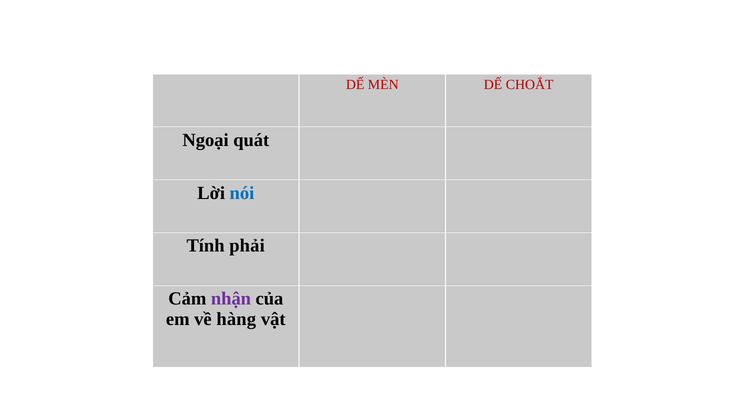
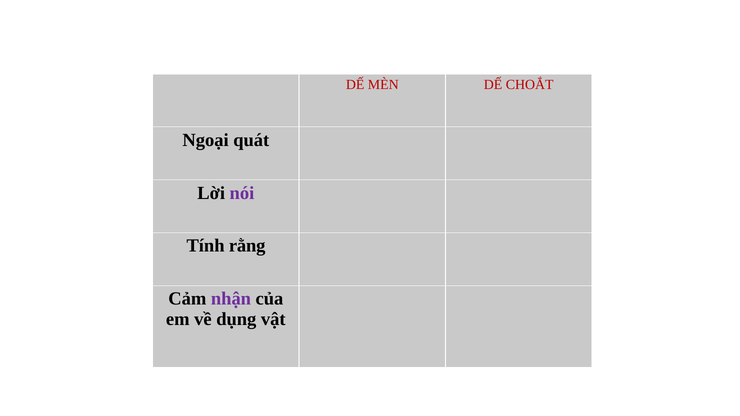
nói colour: blue -> purple (242, 193)
phải: phải -> rằng (247, 246)
hàng: hàng -> dụng (236, 319)
